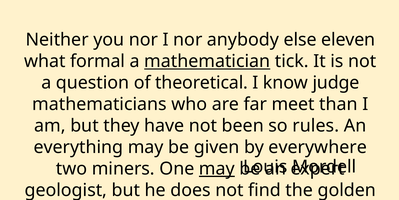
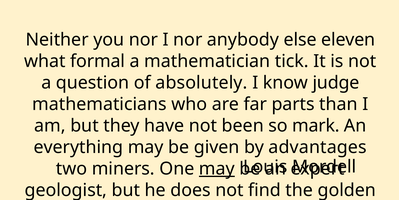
mathematician underline: present -> none (207, 61)
theoretical: theoretical -> absolutely (201, 83)
meet: meet -> parts (293, 104)
rules: rules -> mark (316, 125)
everywhere: everywhere -> advantages (318, 147)
